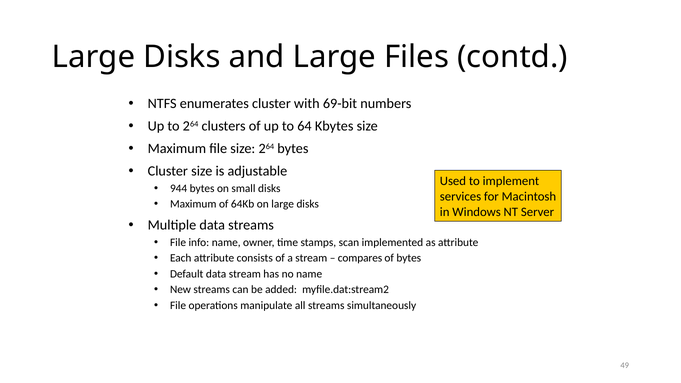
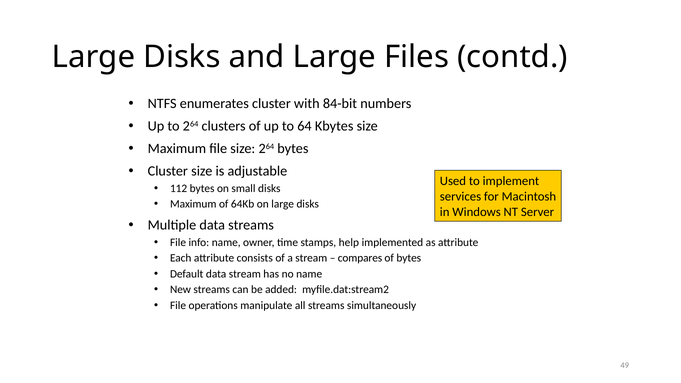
69-bit: 69-bit -> 84-bit (340, 104)
944: 944 -> 112 (179, 188)
scan: scan -> help (349, 242)
